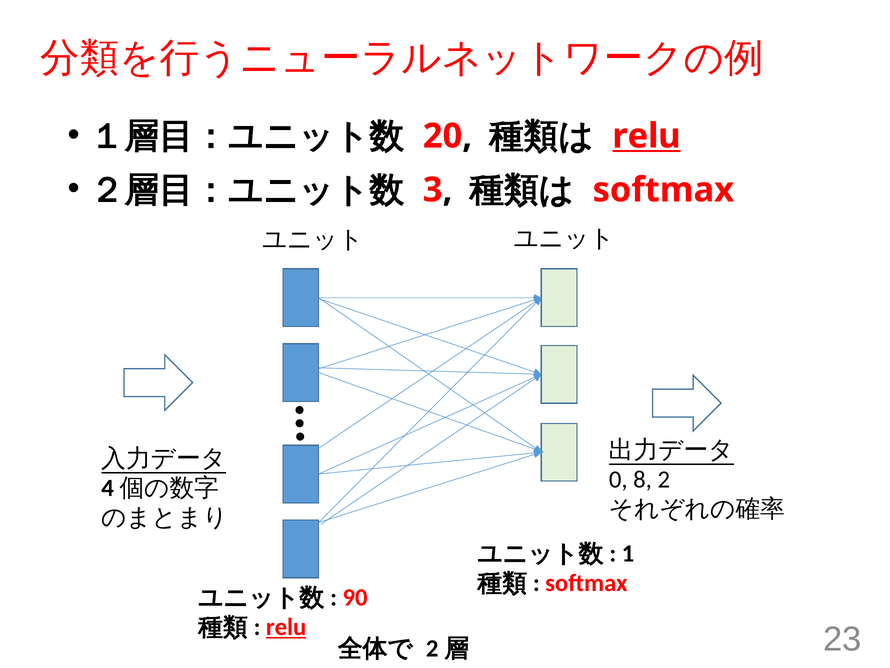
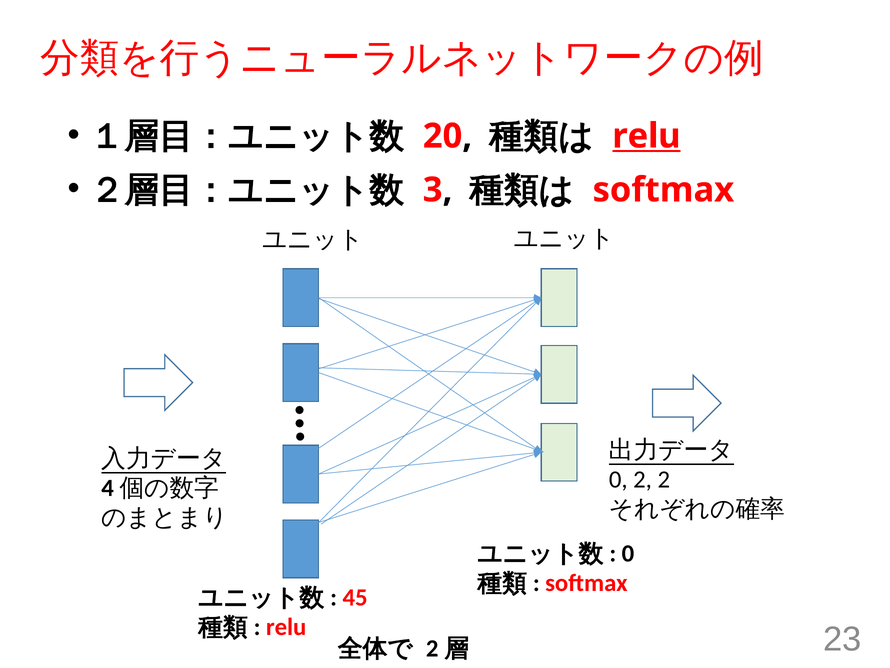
0 8: 8 -> 2 (643, 479)
1: 1 -> 0 (628, 553)
90: 90 -> 45 (355, 597)
relu underline: present -> none (286, 627)
